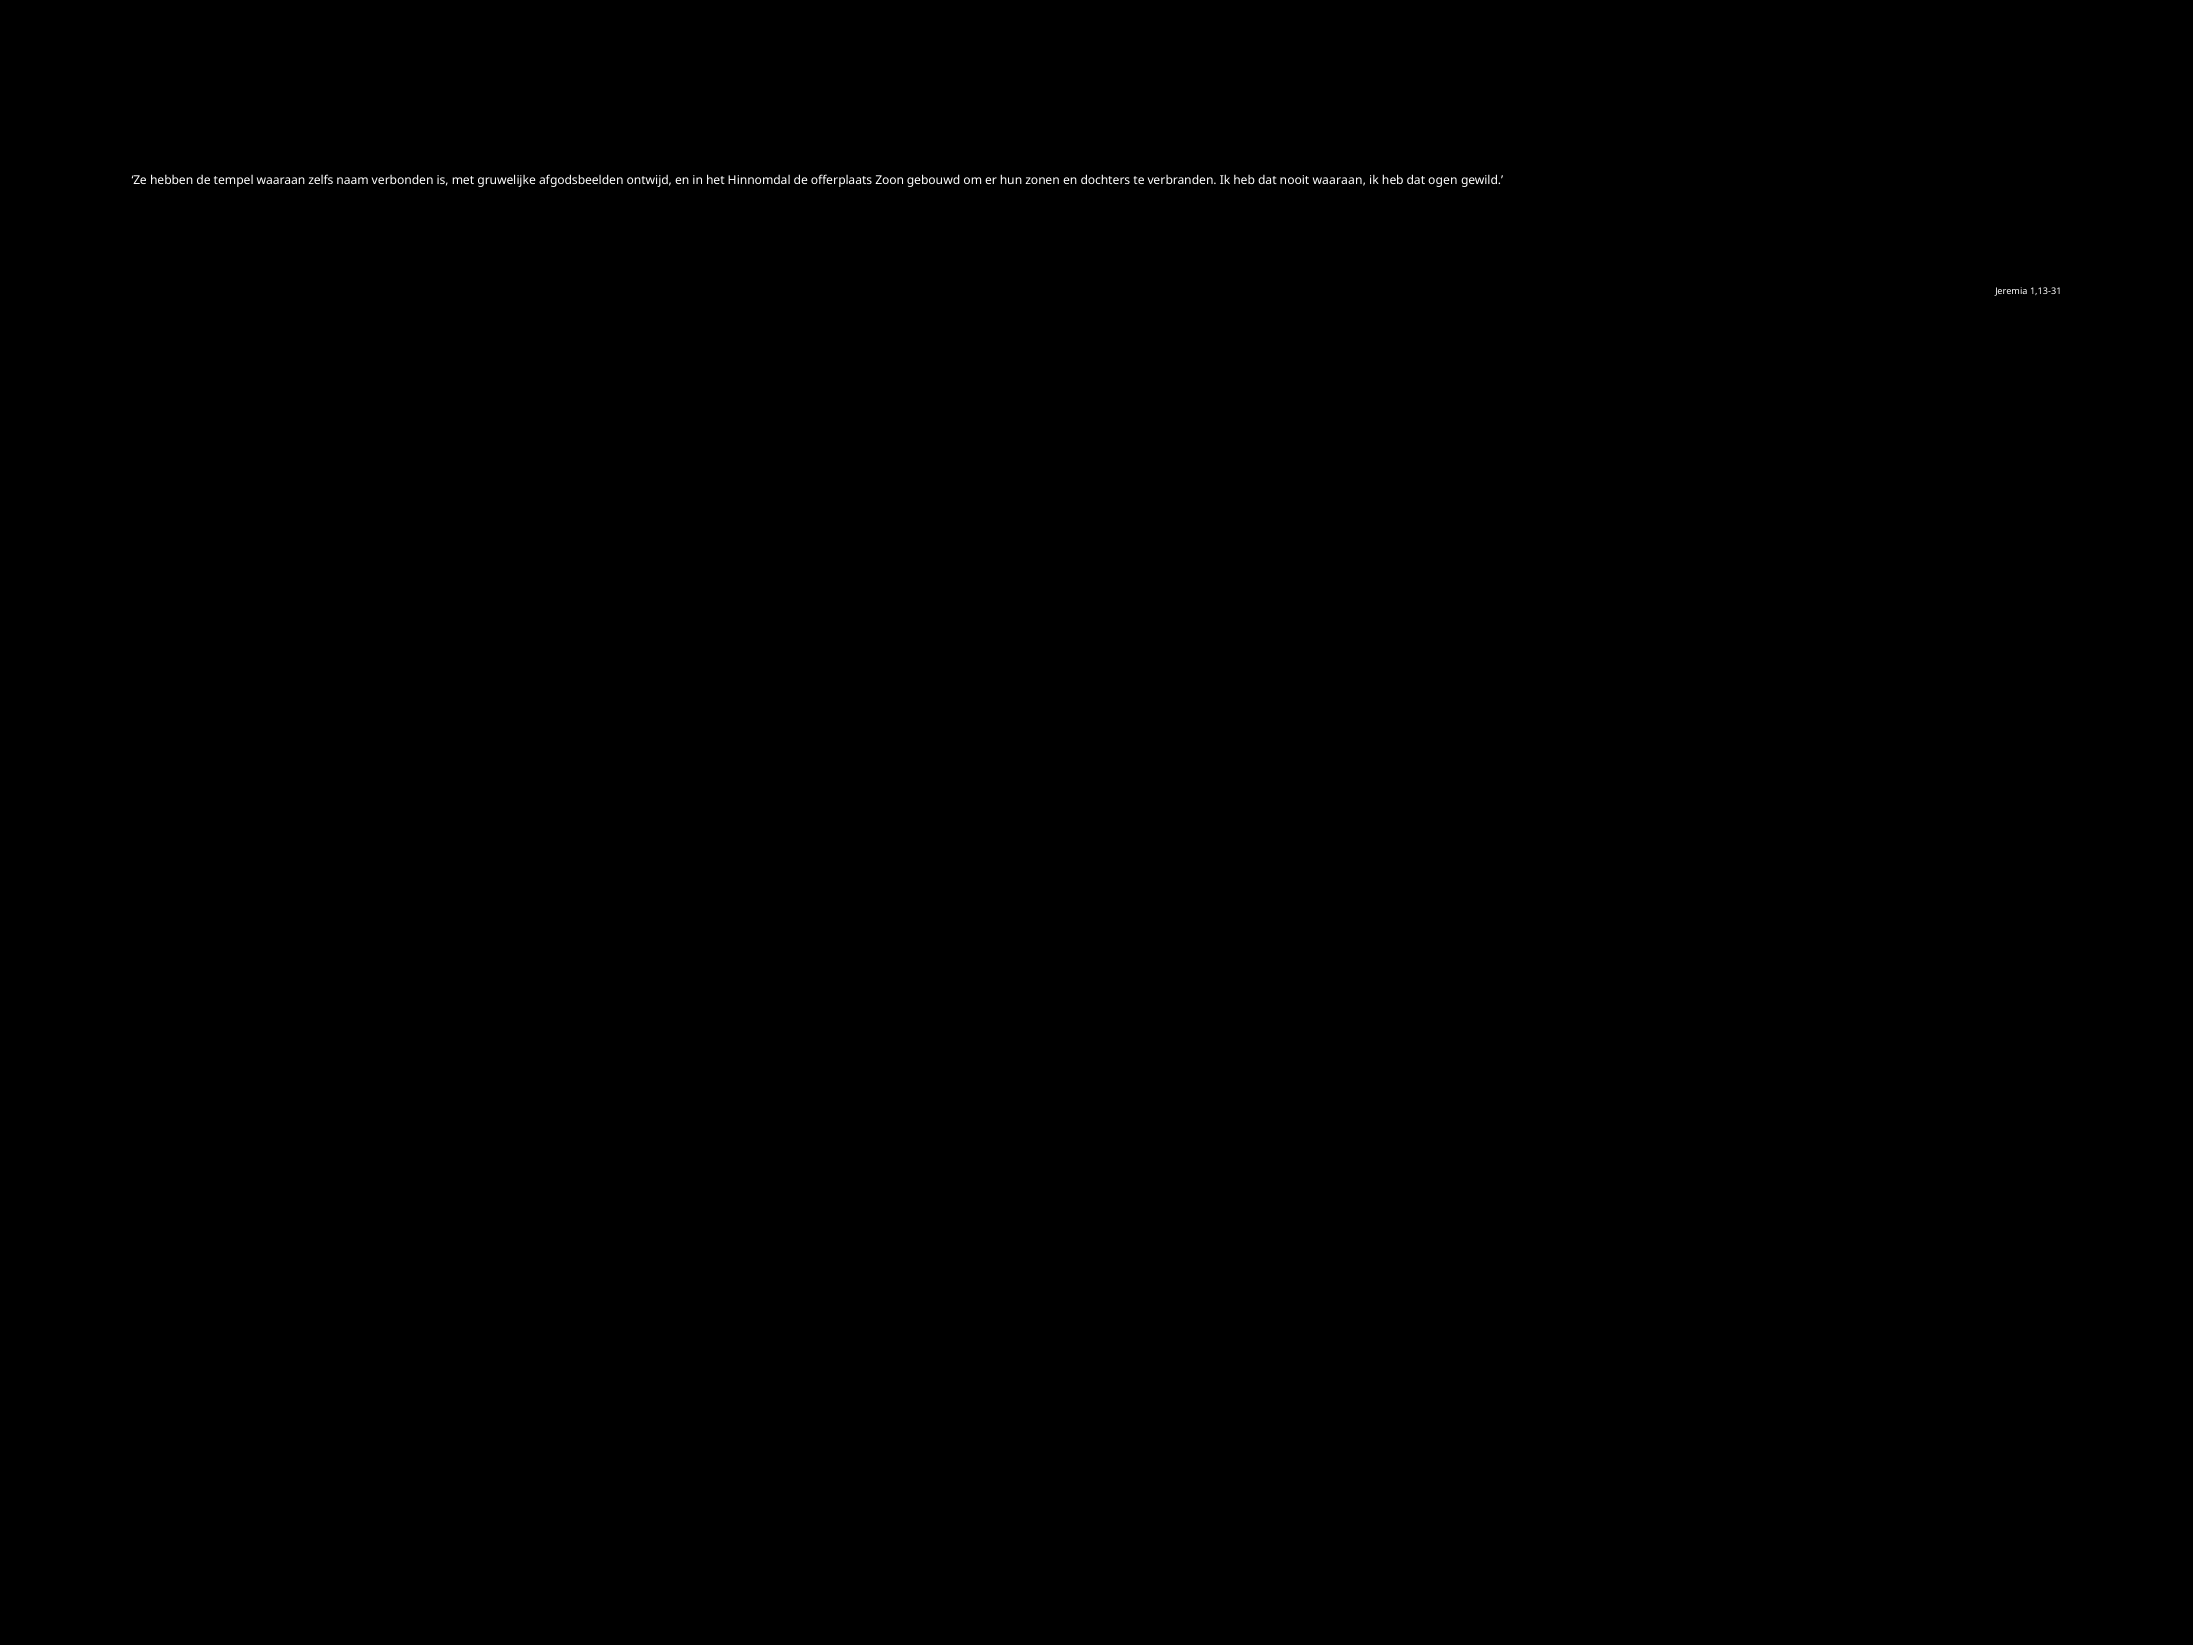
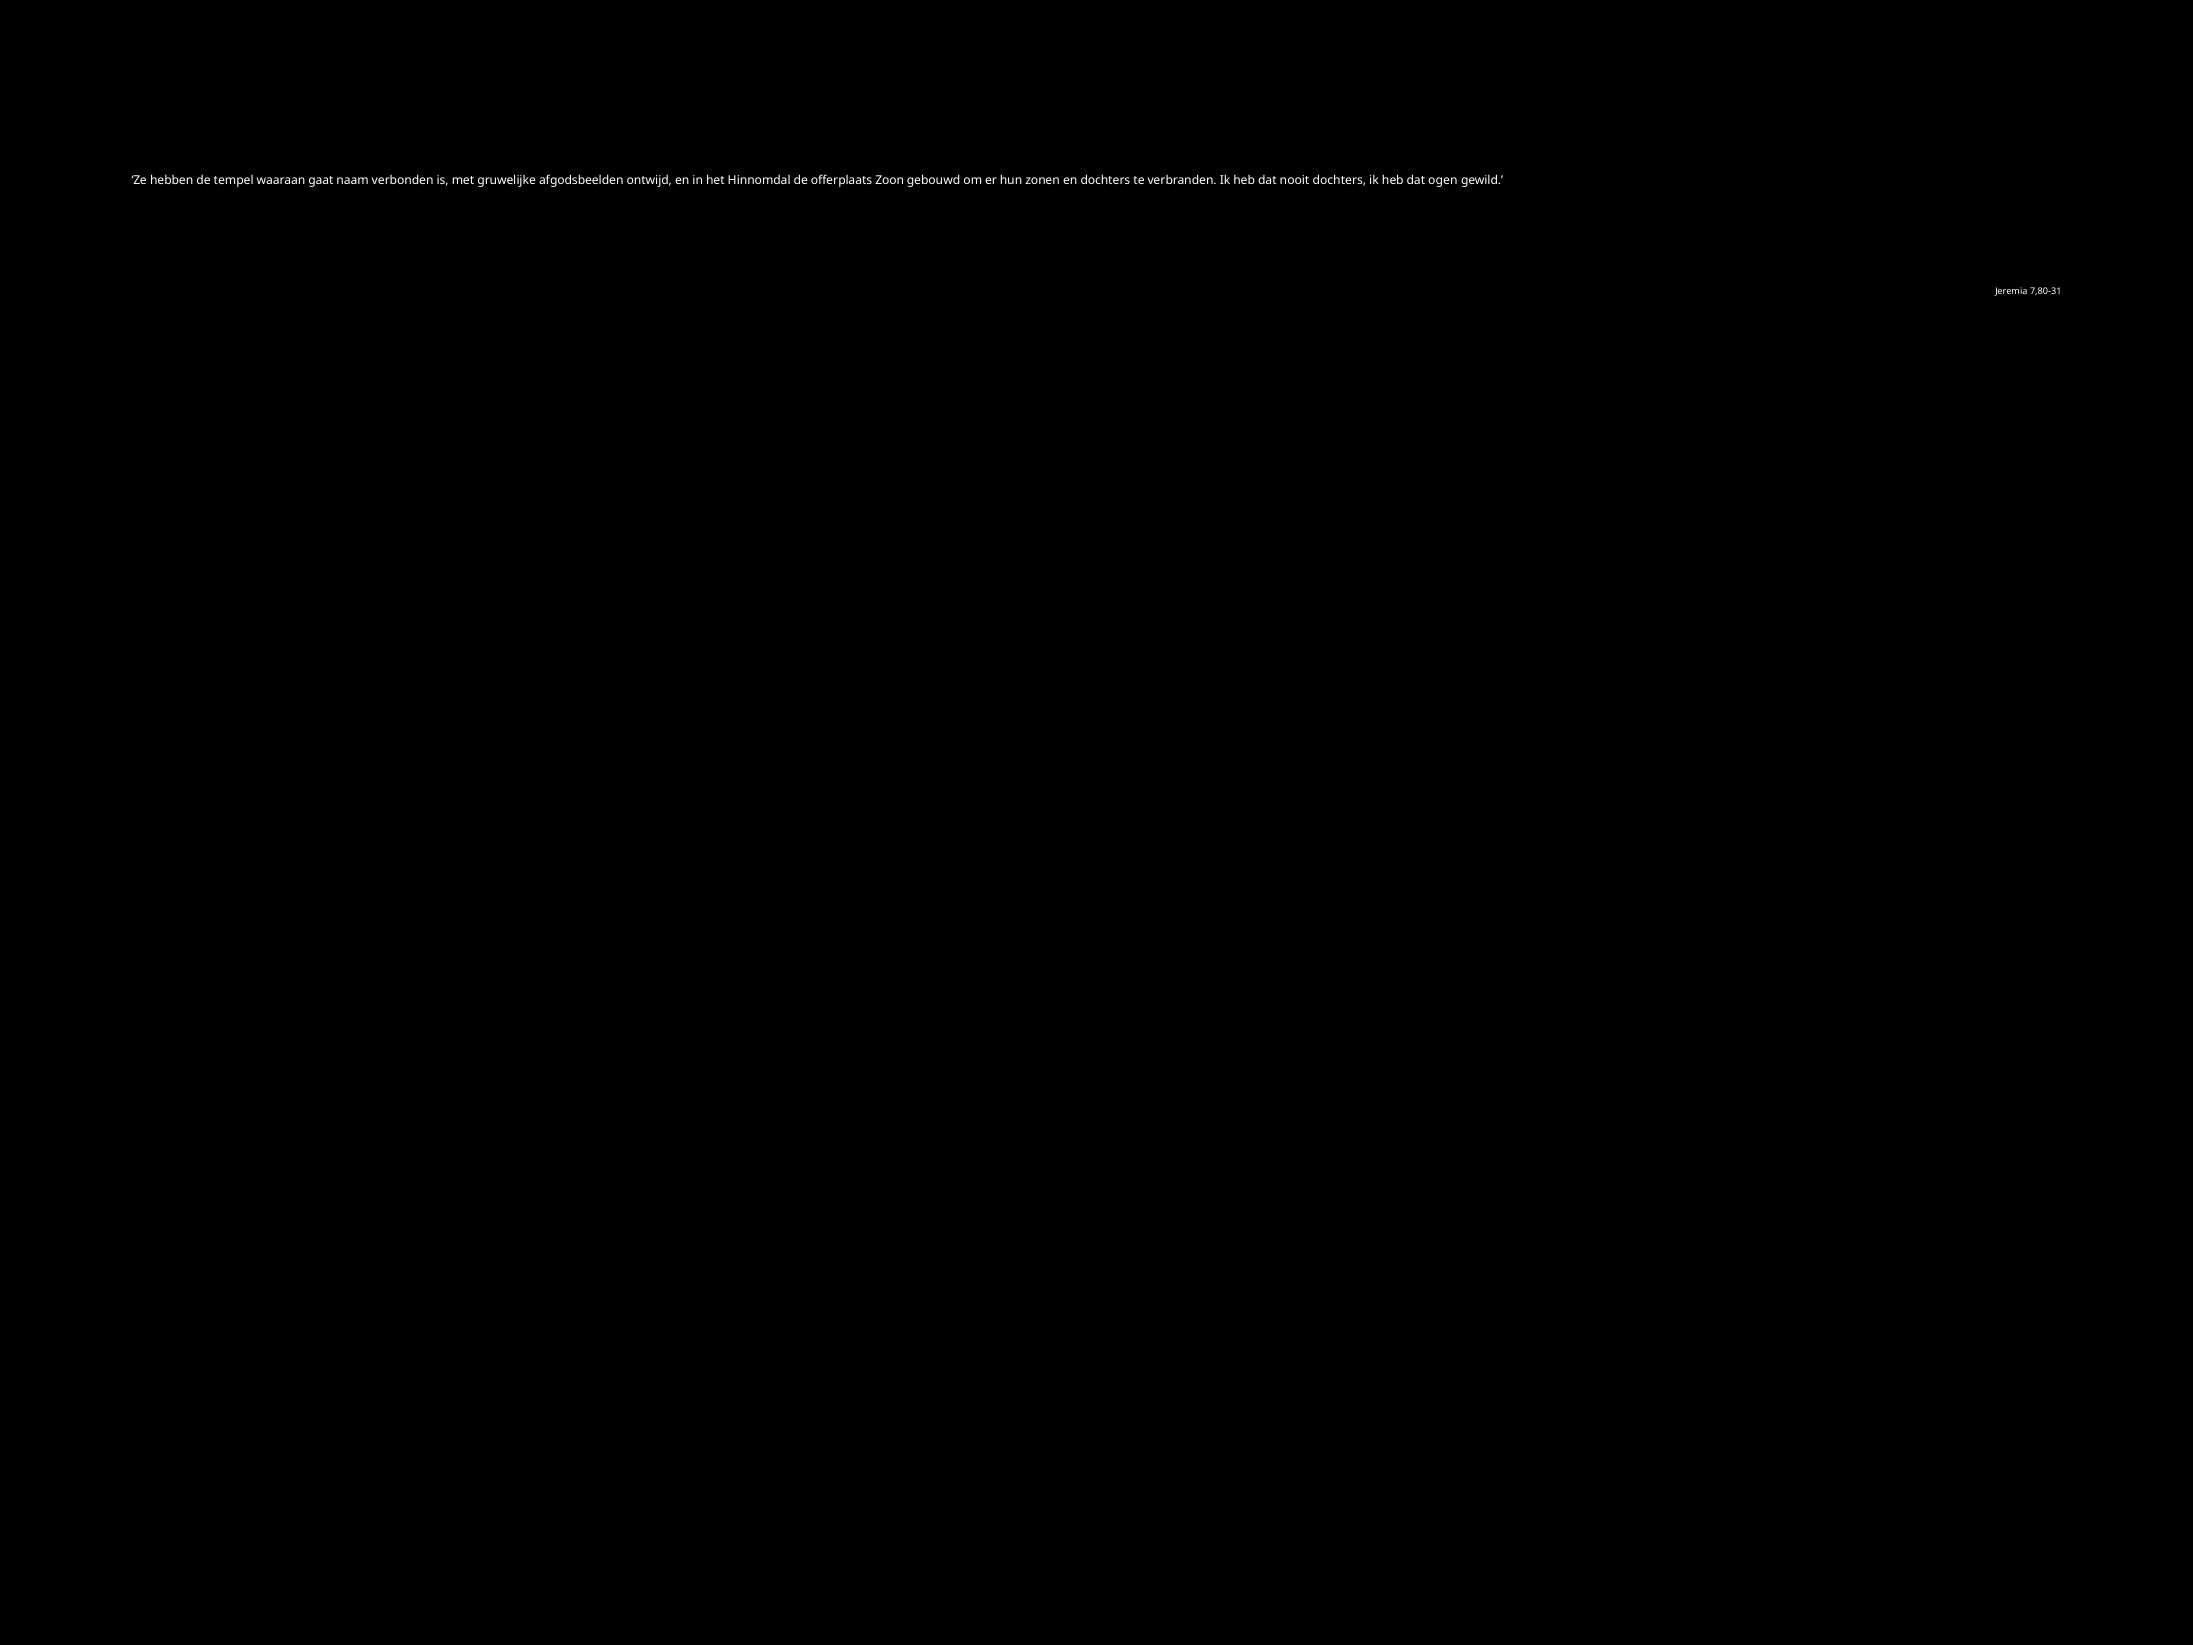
zelfs: zelfs -> gaat (321, 180)
nooit waaraan: waaraan -> dochters (1339, 180)
1,13-31: 1,13-31 -> 7,80-31 (2046, 291)
